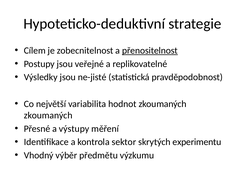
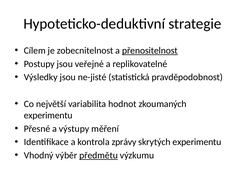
zkoumaných: zkoumaných -> experimentu (48, 115)
sektor: sektor -> zprávy (124, 142)
předmětu underline: none -> present (99, 155)
